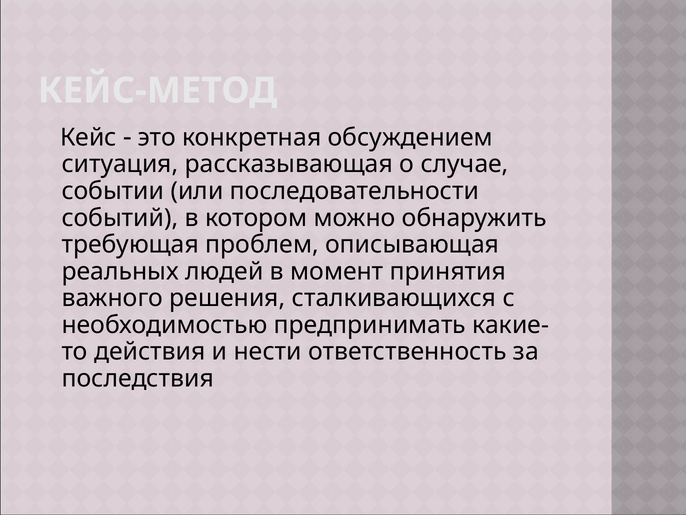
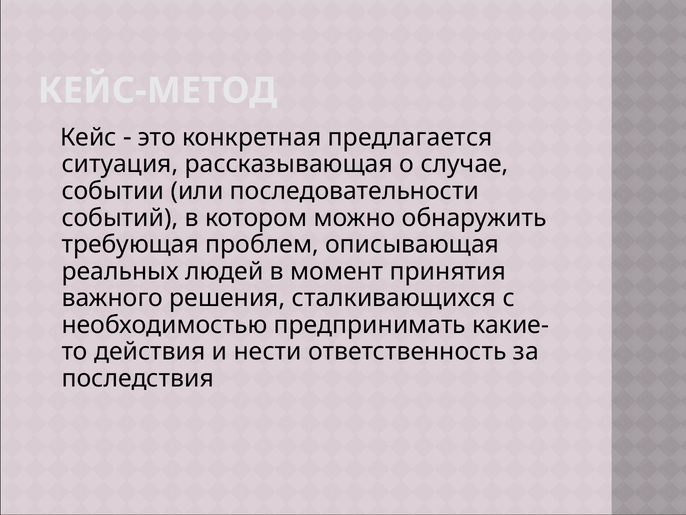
обсуждением: обсуждением -> предлагается (410, 137)
